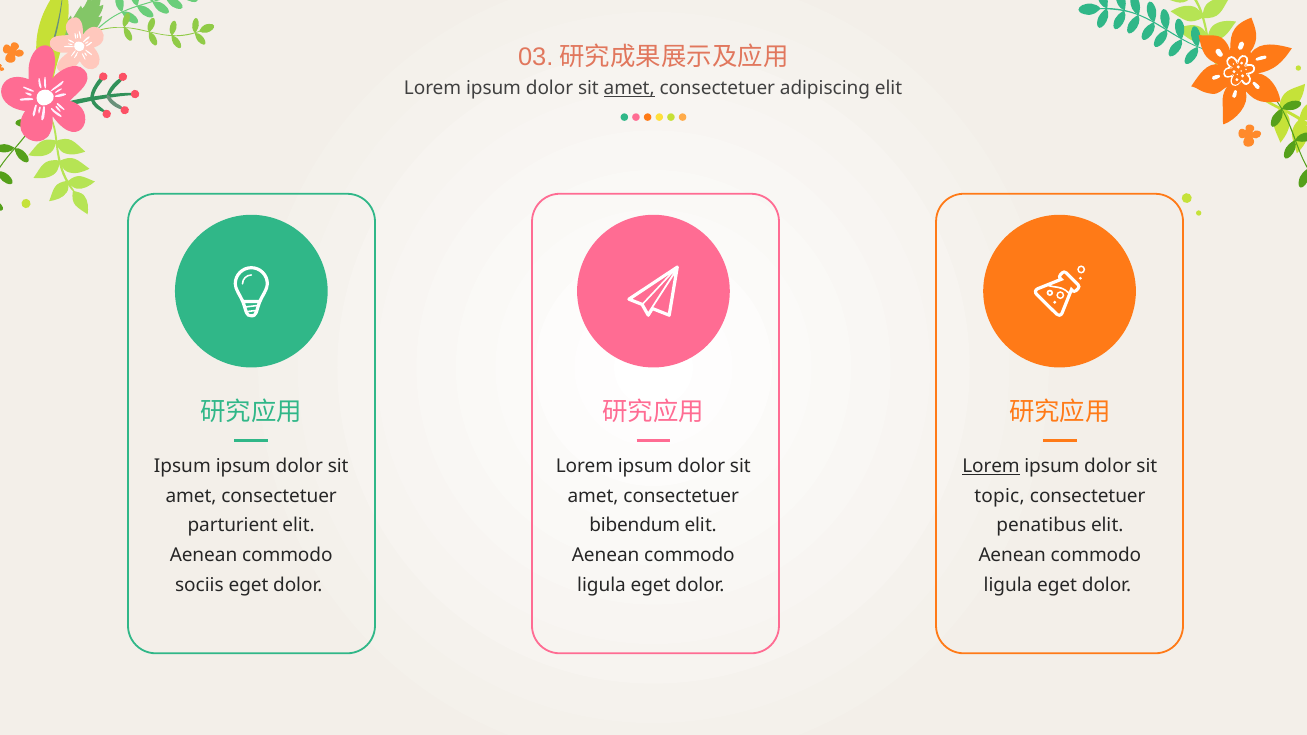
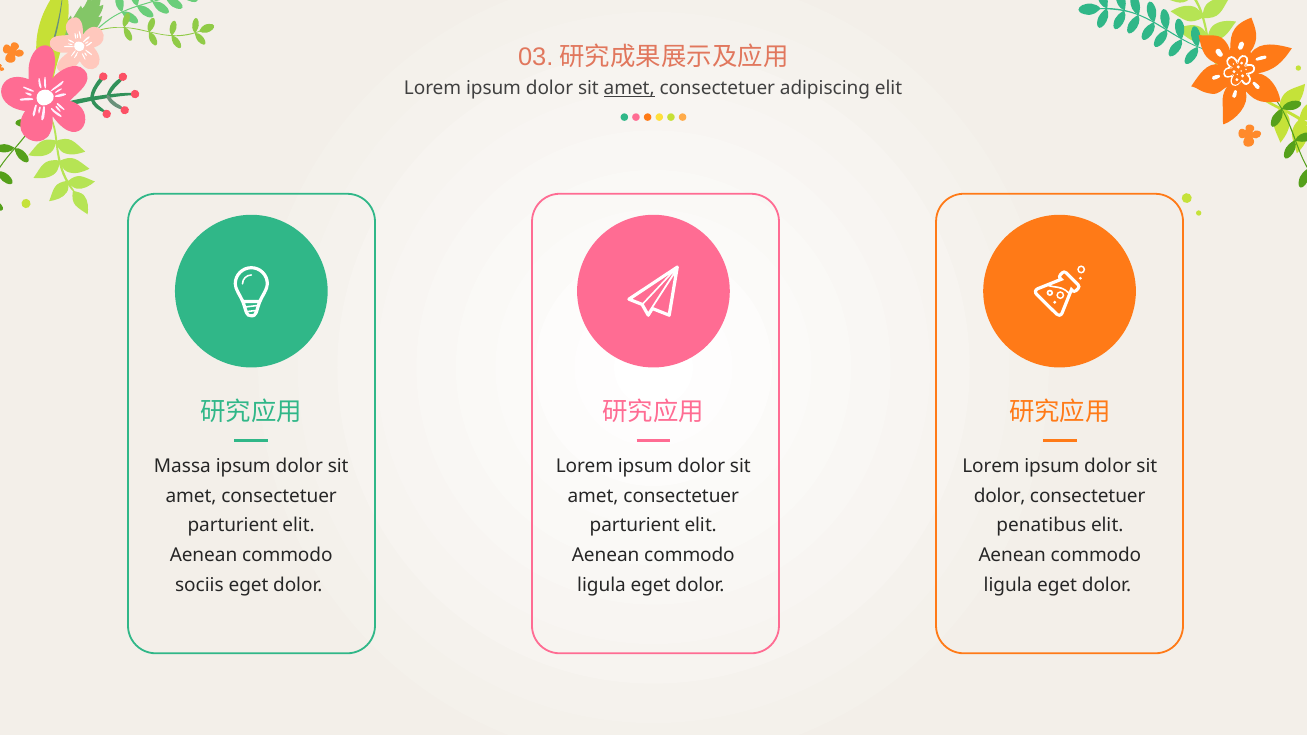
Ipsum: Ipsum -> Massa (182, 466)
Lorem underline: present -> none (991, 466)
topic: topic -> dolor (1000, 496)
bibendum: bibendum -> parturient (635, 526)
